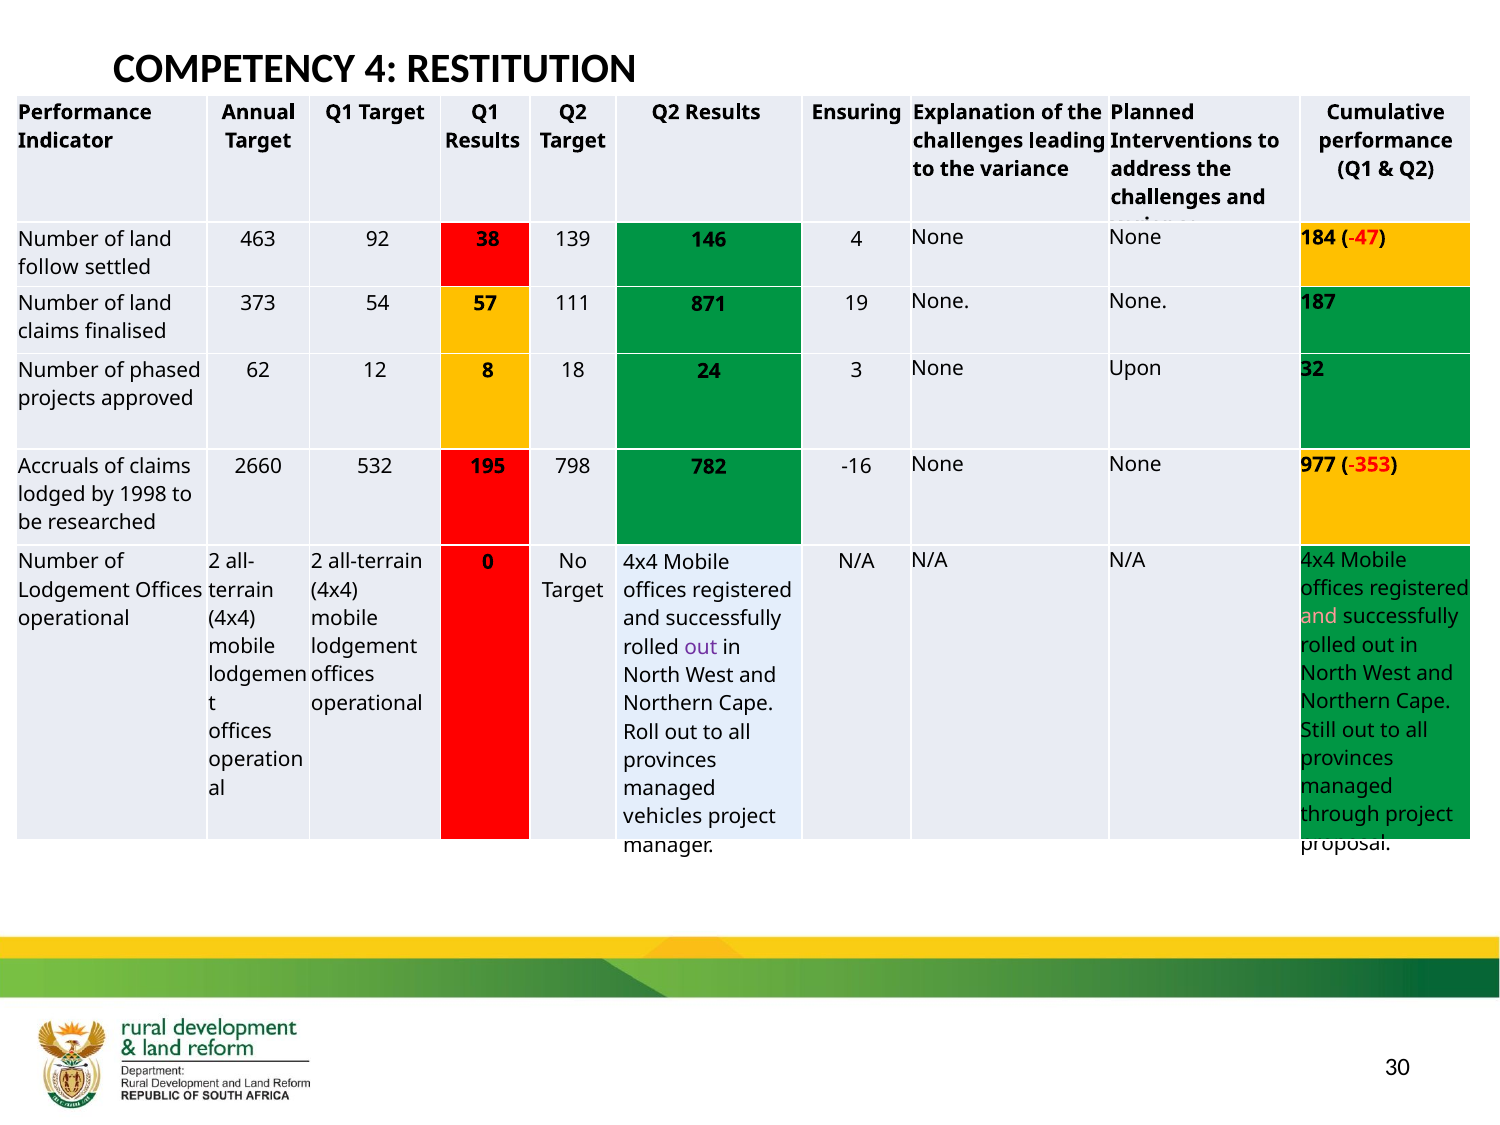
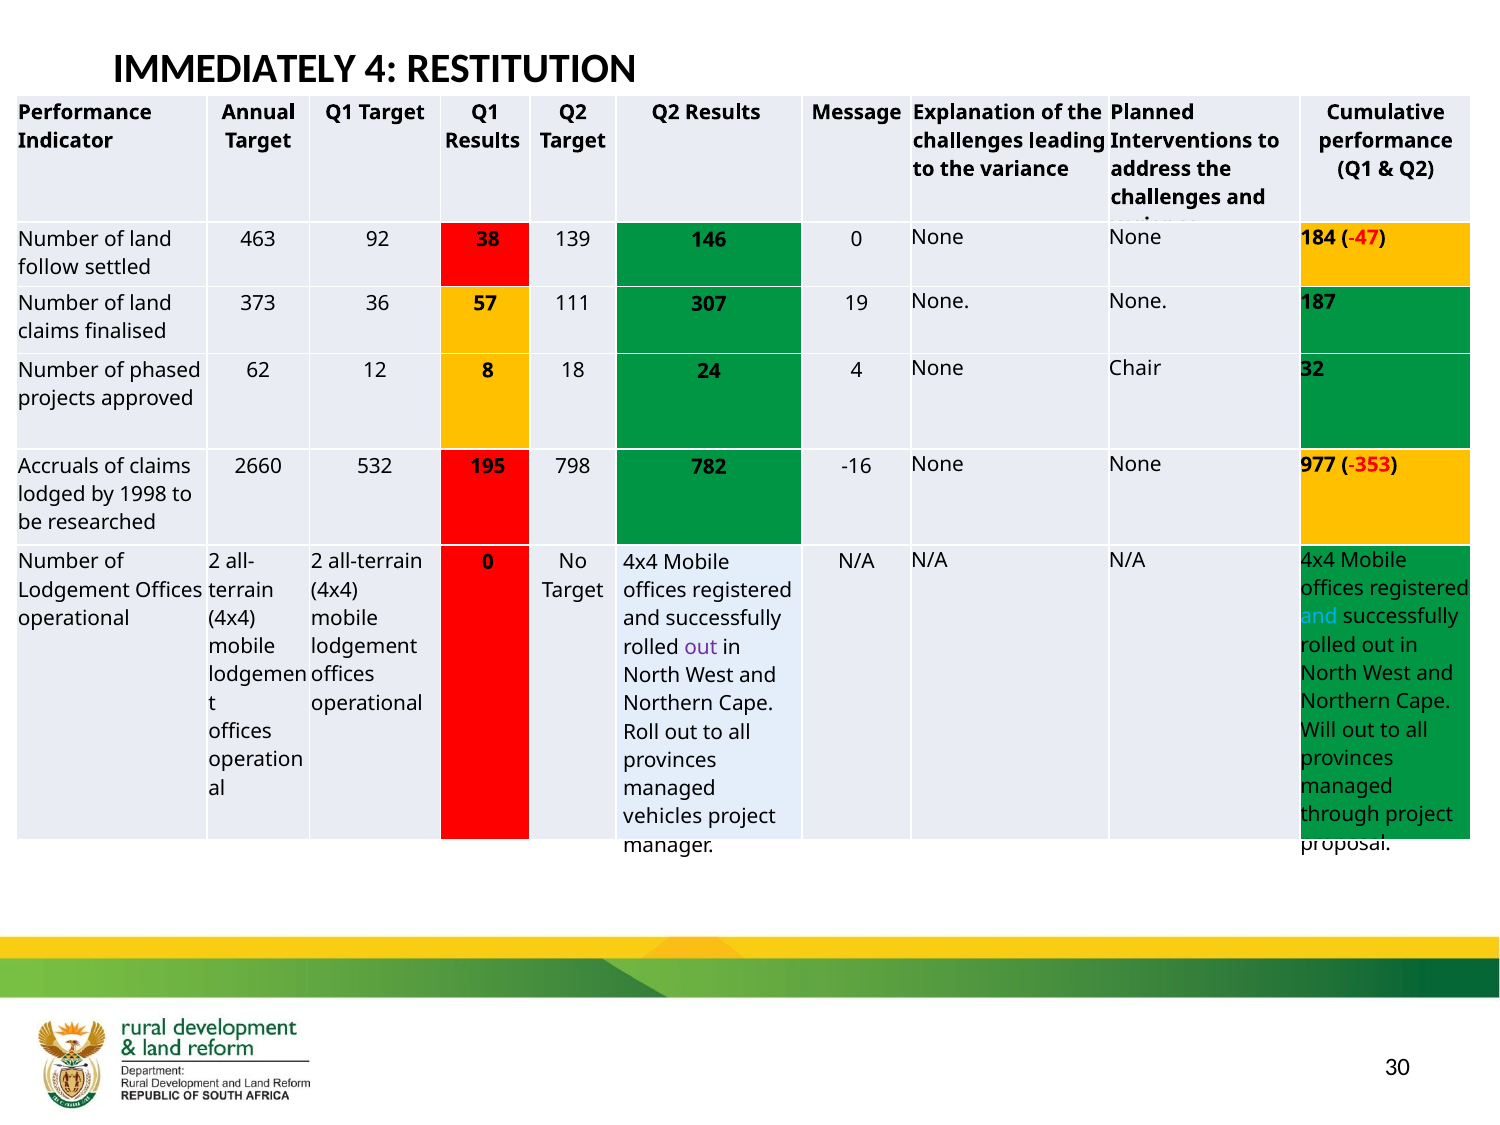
COMPETENCY: COMPETENCY -> IMMEDIATELY (234, 68)
Ensuring: Ensuring -> Message (857, 112)
146 4: 4 -> 0 (856, 239)
54: 54 -> 36 (378, 303)
871: 871 -> 307 (709, 304)
24 3: 3 -> 4 (856, 370)
Upon: Upon -> Chair (1135, 369)
and colour: pink -> light blue (1319, 617)
Still: Still -> Will (1318, 730)
